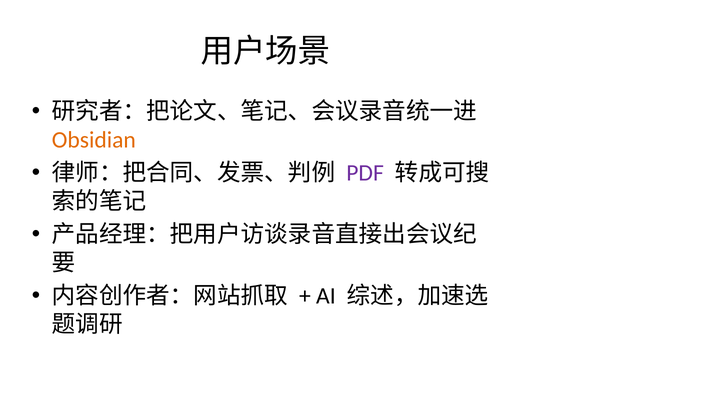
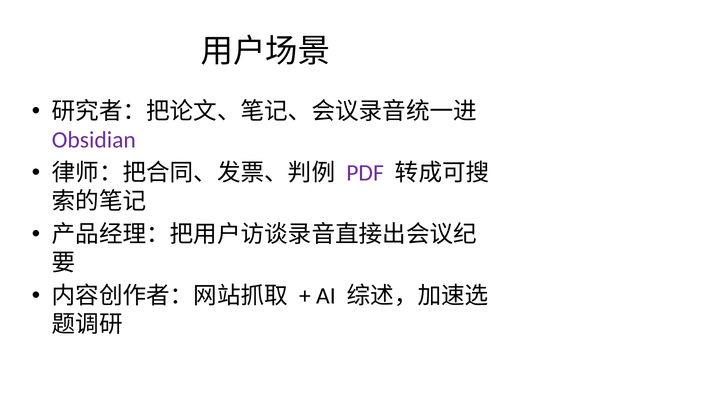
Obsidian colour: orange -> purple (94, 140)
